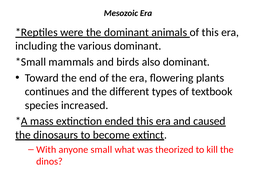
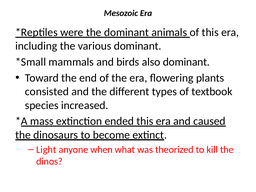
continues: continues -> consisted (47, 92)
With: With -> Light (46, 150)
small: small -> when (101, 150)
